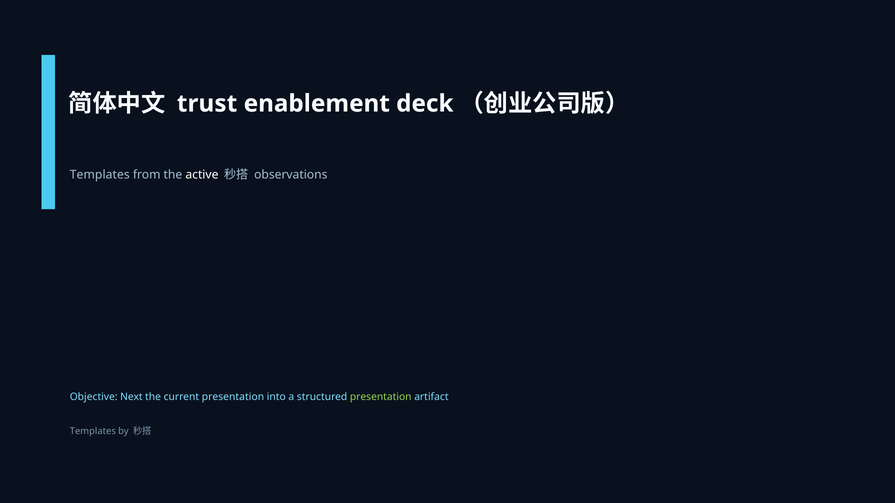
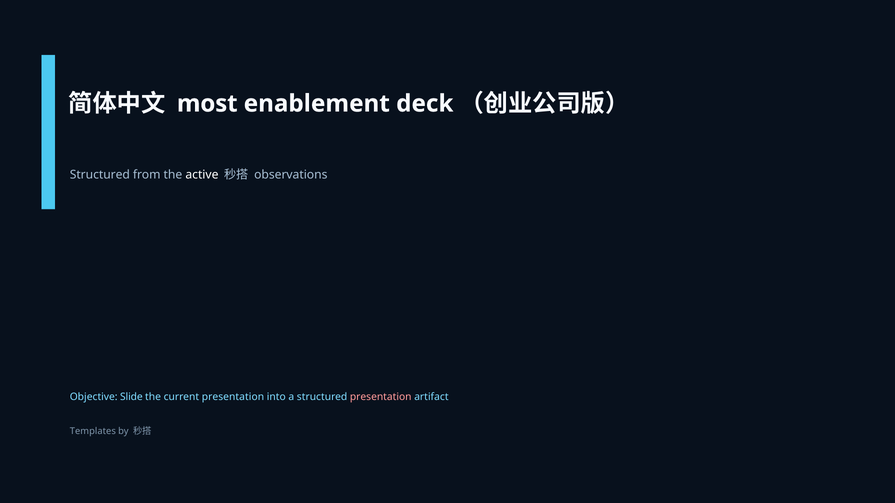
trust: trust -> most (207, 104)
Templates: Templates -> Structured (100, 175)
Next: Next -> Slide (131, 397)
presentation colour: light green -> pink (381, 397)
